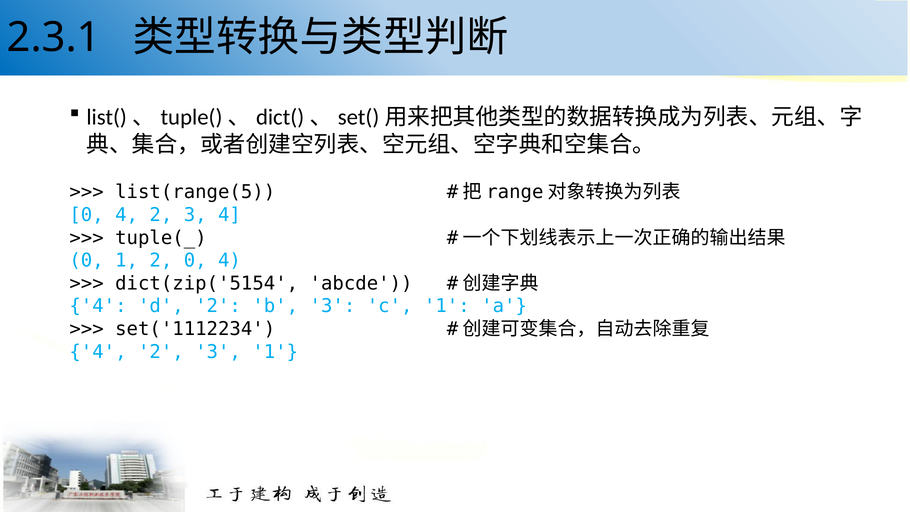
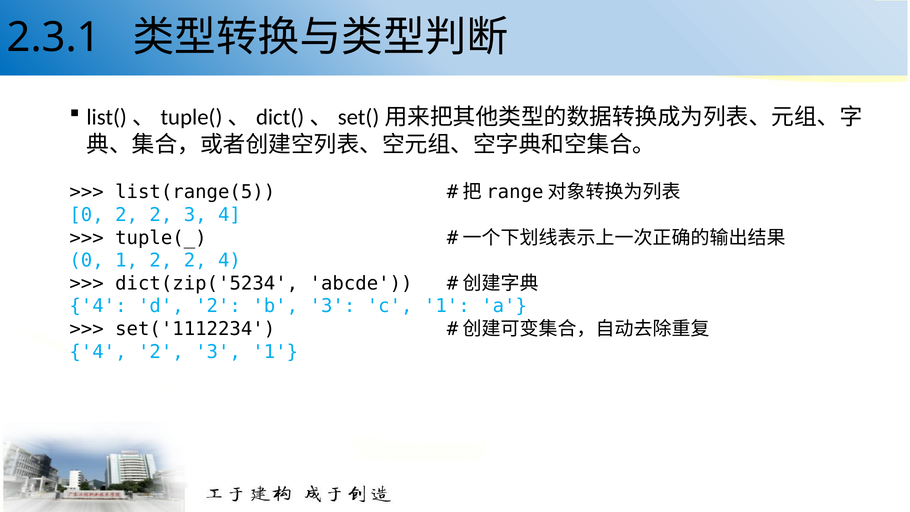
4: 4 -> 2 (127, 215)
1 2 0: 0 -> 2 (195, 261)
dict(zip('5154: dict(zip('5154 -> dict(zip('5234 (207, 283)
